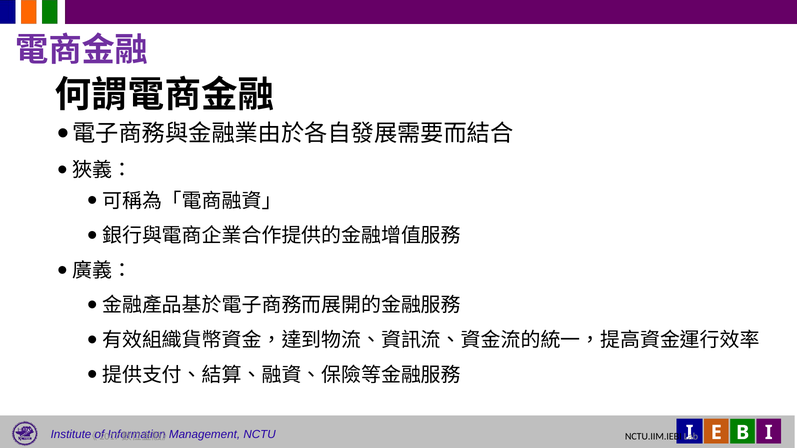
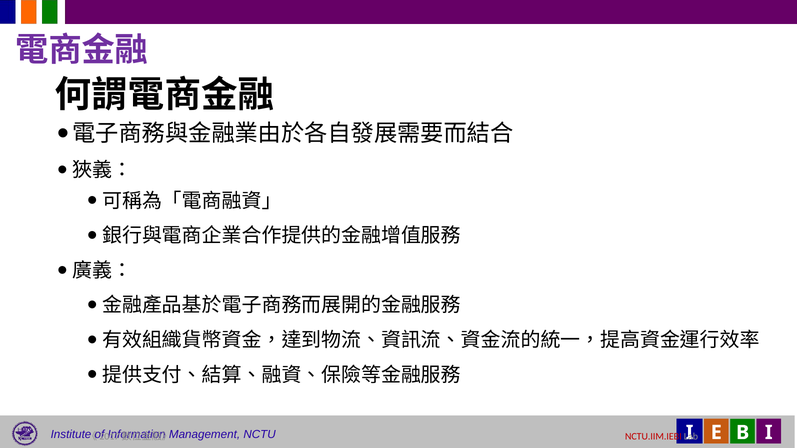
NCTU.IIM.IEBI colour: black -> red (653, 437)
